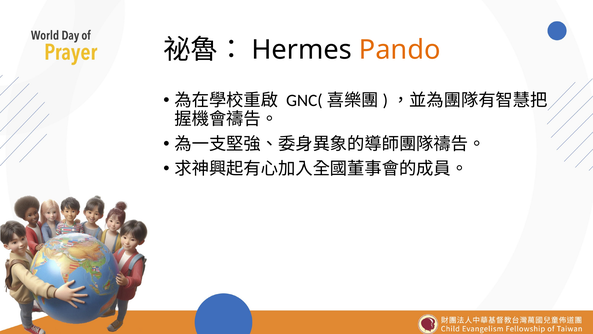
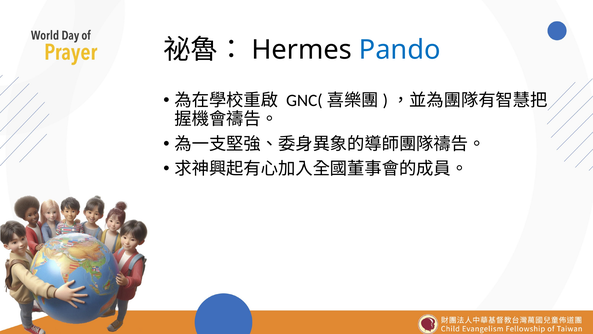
Pando colour: orange -> blue (400, 50)
